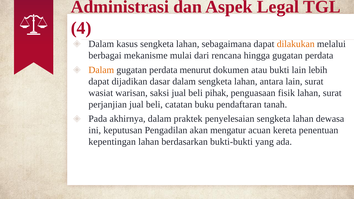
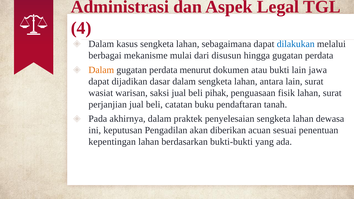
dilakukan colour: orange -> blue (296, 44)
rencana: rencana -> disusun (226, 55)
lebih: lebih -> jawa (318, 70)
mengatur: mengatur -> diberikan (228, 130)
kereta: kereta -> sesuai (285, 130)
